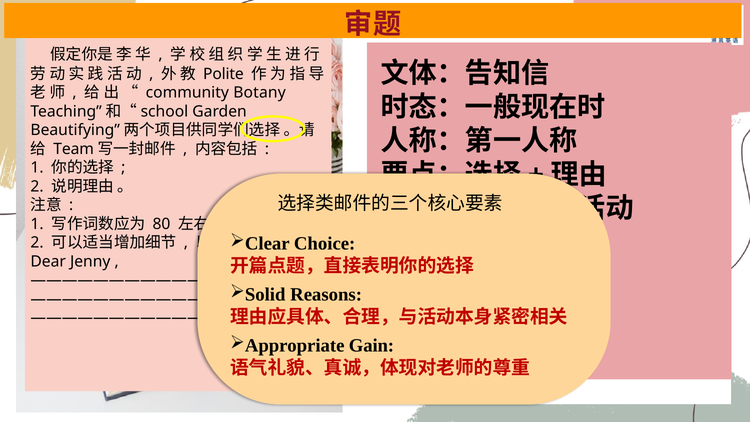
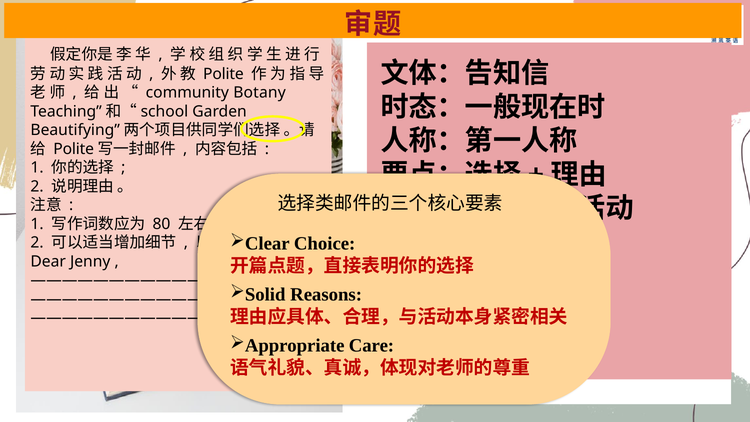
Team: Team -> Polite (74, 149)
Gain: Gain -> Care (371, 345)
